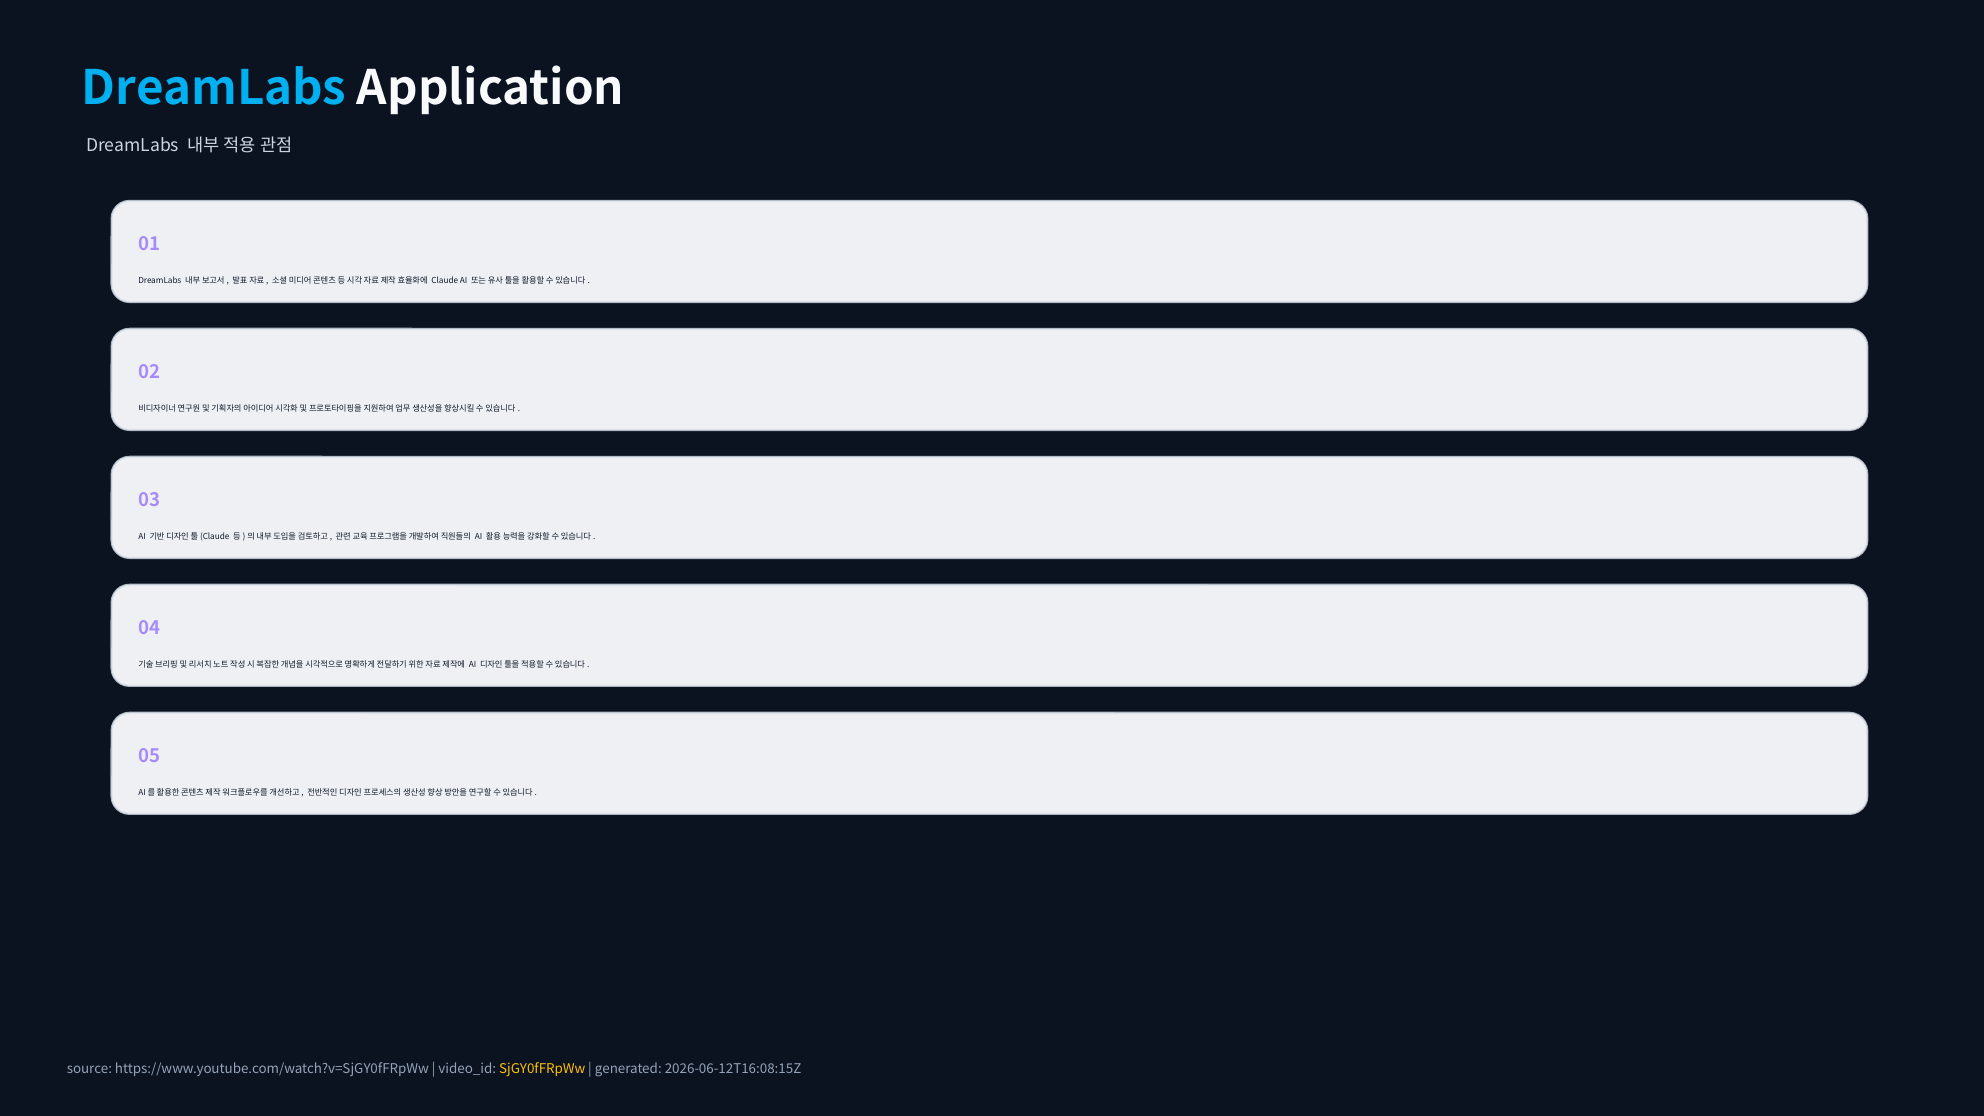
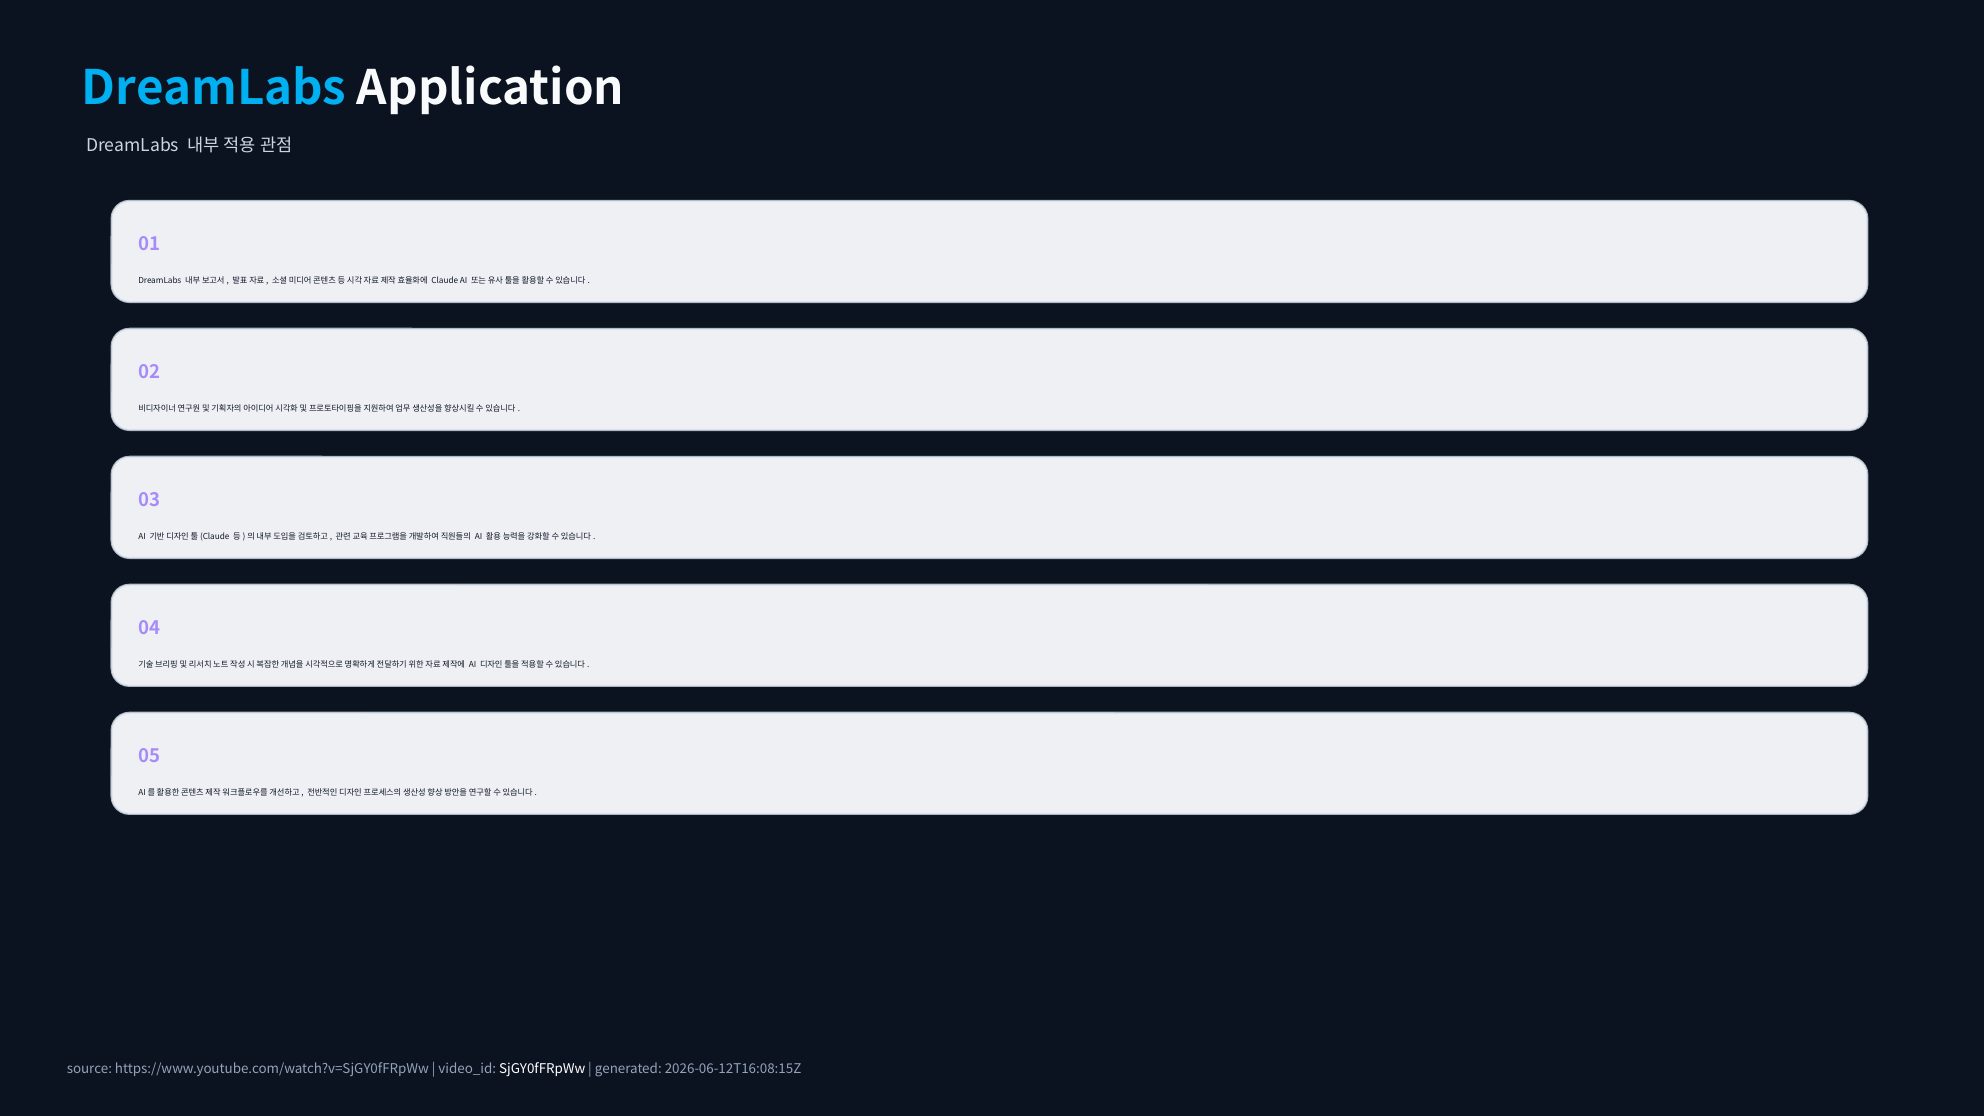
SjGY0fFRpWw colour: yellow -> white (542, 1069)
